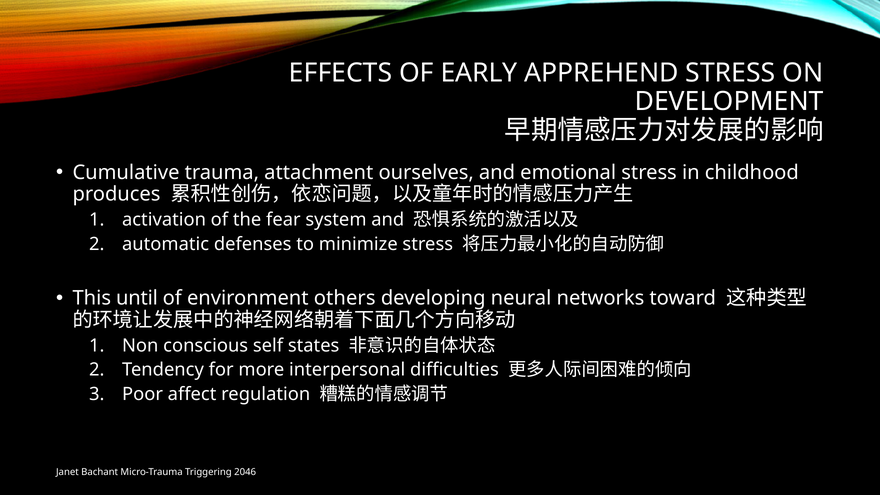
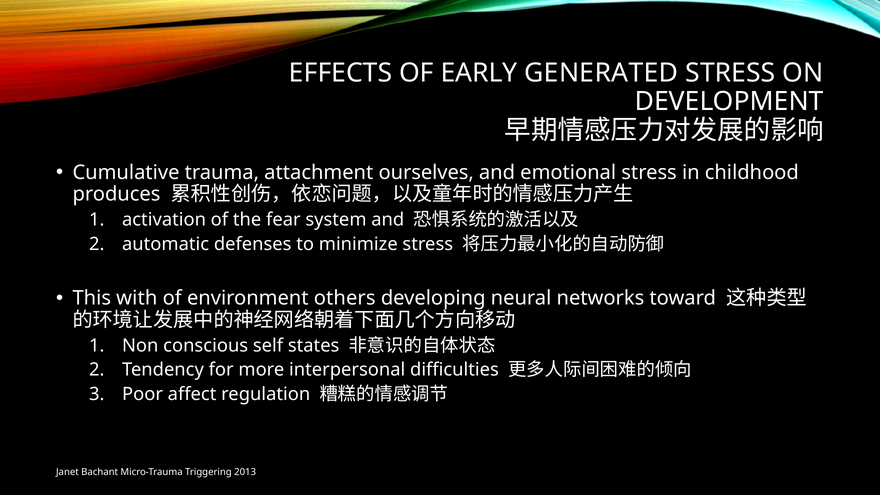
APPREHEND: APPREHEND -> GENERATED (601, 73)
until: until -> with (137, 298)
2046: 2046 -> 2013 (245, 472)
